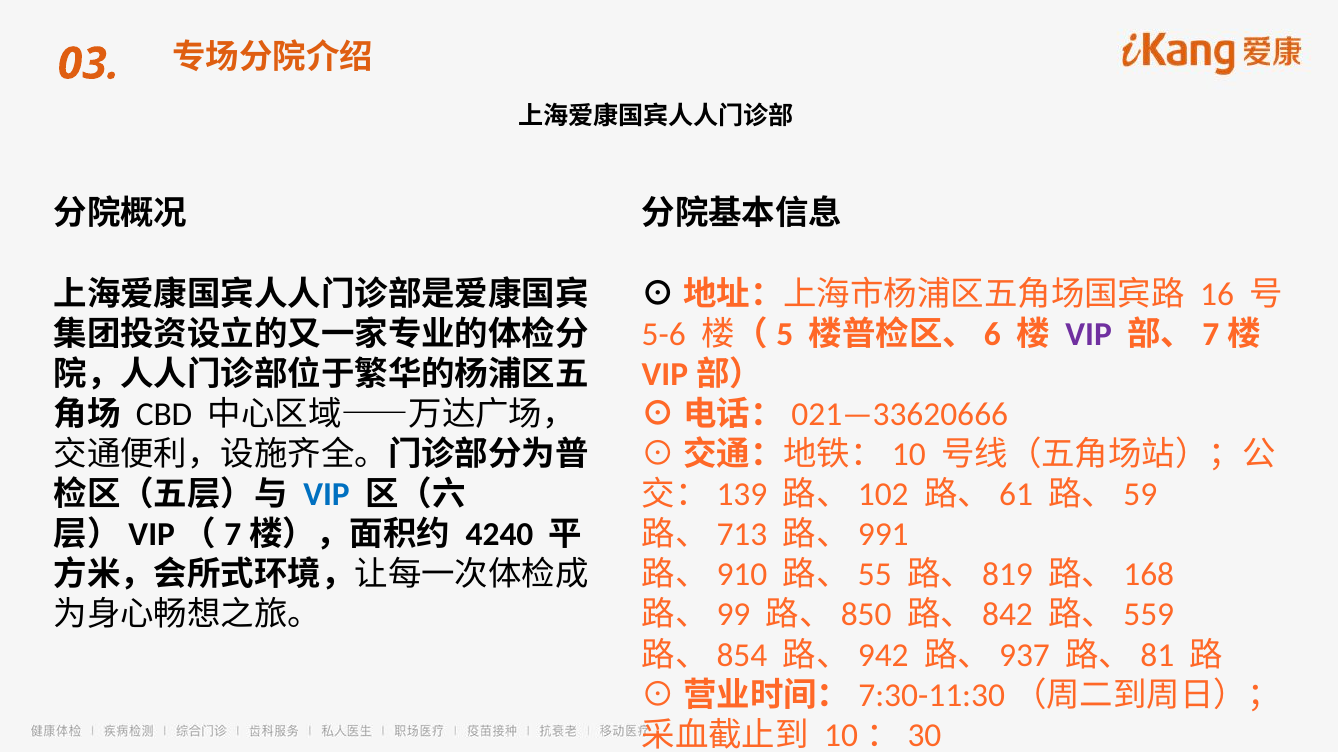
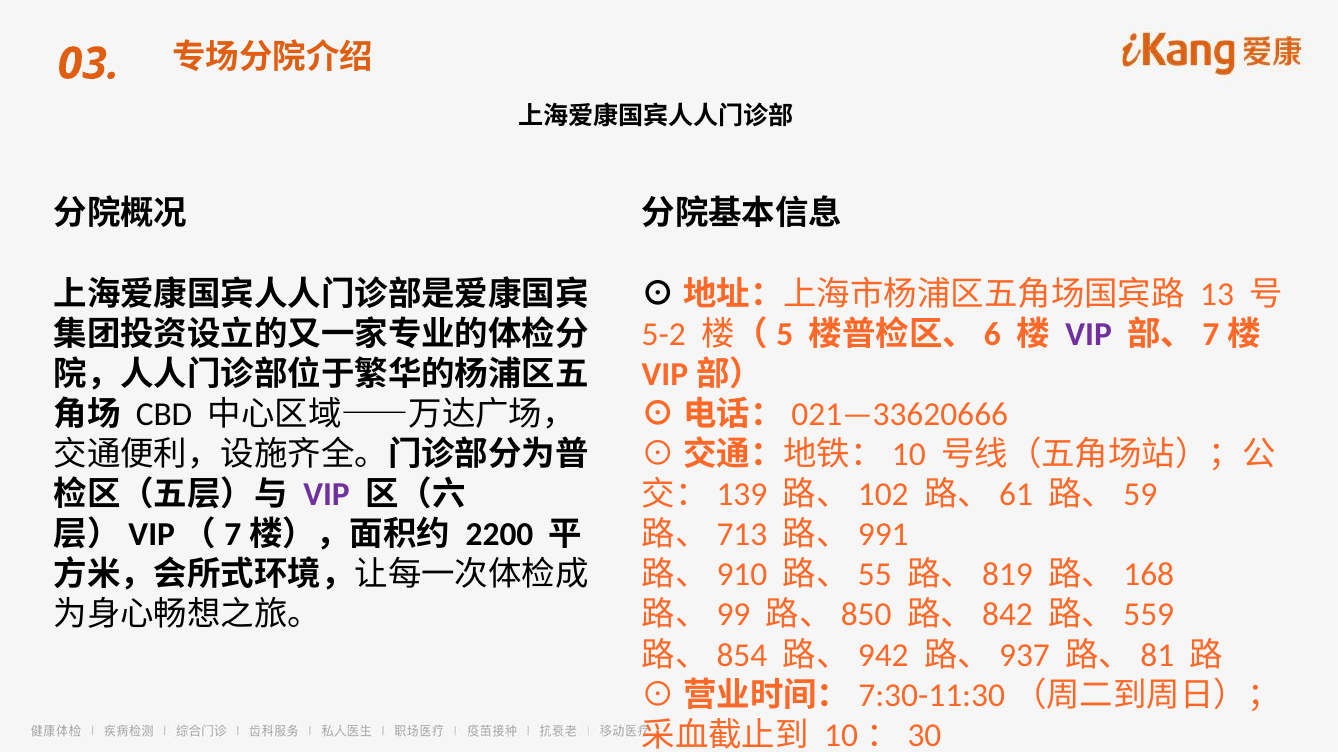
16: 16 -> 13 (1217, 294)
5-6: 5-6 -> 5-2 (664, 334)
VIP colour: blue -> purple (327, 495)
4240: 4240 -> 2200 (500, 535)
